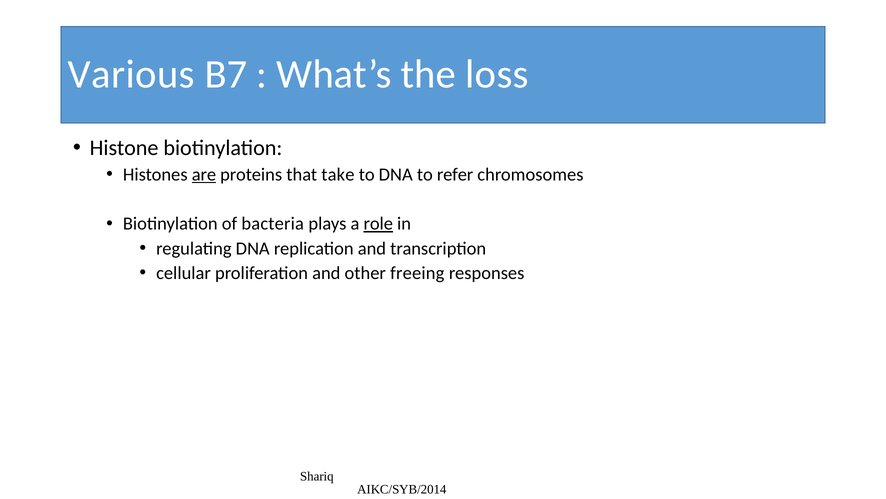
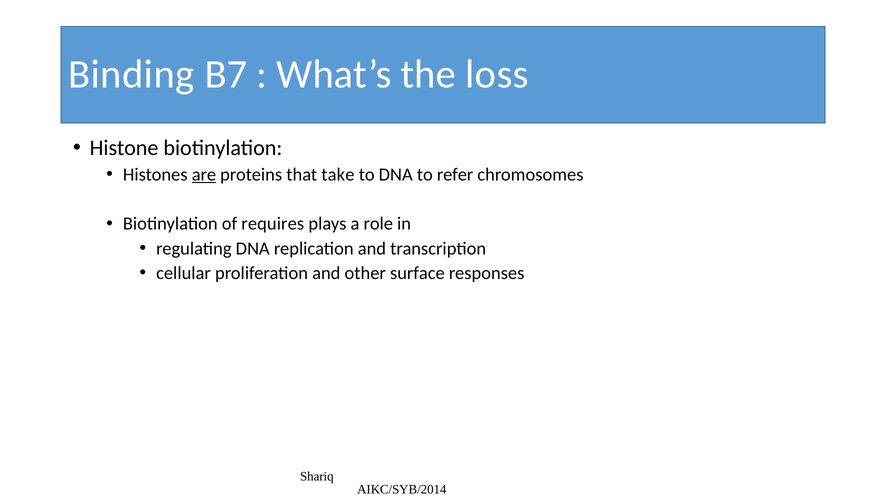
Various: Various -> Binding (131, 74)
bacteria: bacteria -> requires (273, 224)
role underline: present -> none (378, 224)
freeing: freeing -> surface (417, 273)
